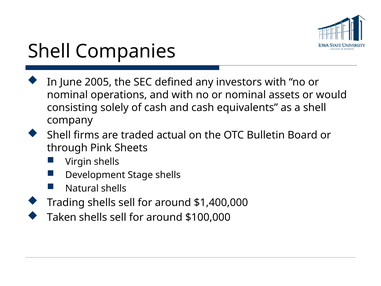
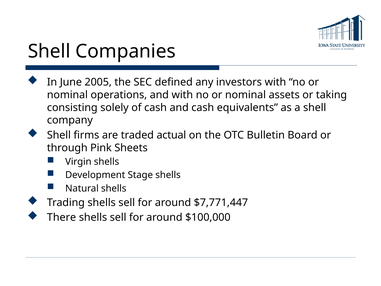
would: would -> taking (331, 95)
$1,400,000: $1,400,000 -> $7,771,447 (221, 202)
Taken: Taken -> There (62, 217)
